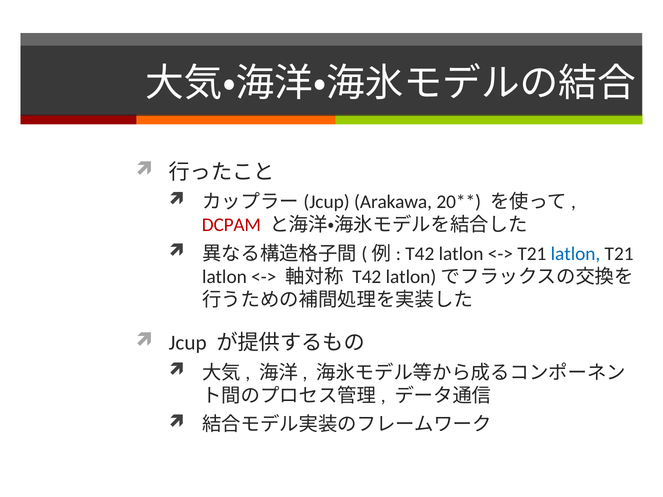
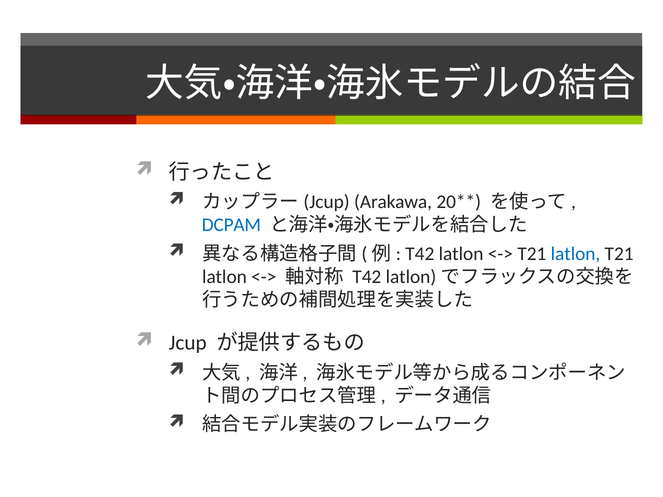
DCPAM colour: red -> blue (231, 225)
